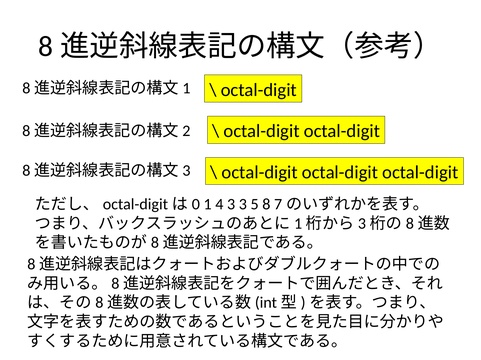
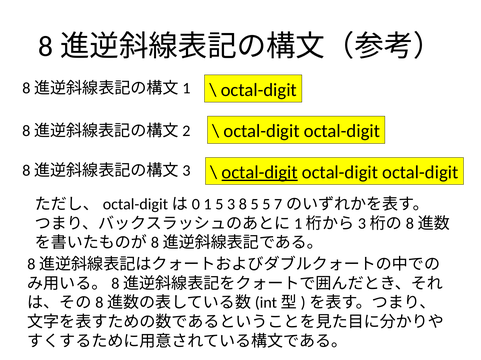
octal-digit underline: none -> present (260, 173)
1 4: 4 -> 5 (219, 205)
3 3: 3 -> 8 (243, 205)
5 8: 8 -> 5 (266, 205)
